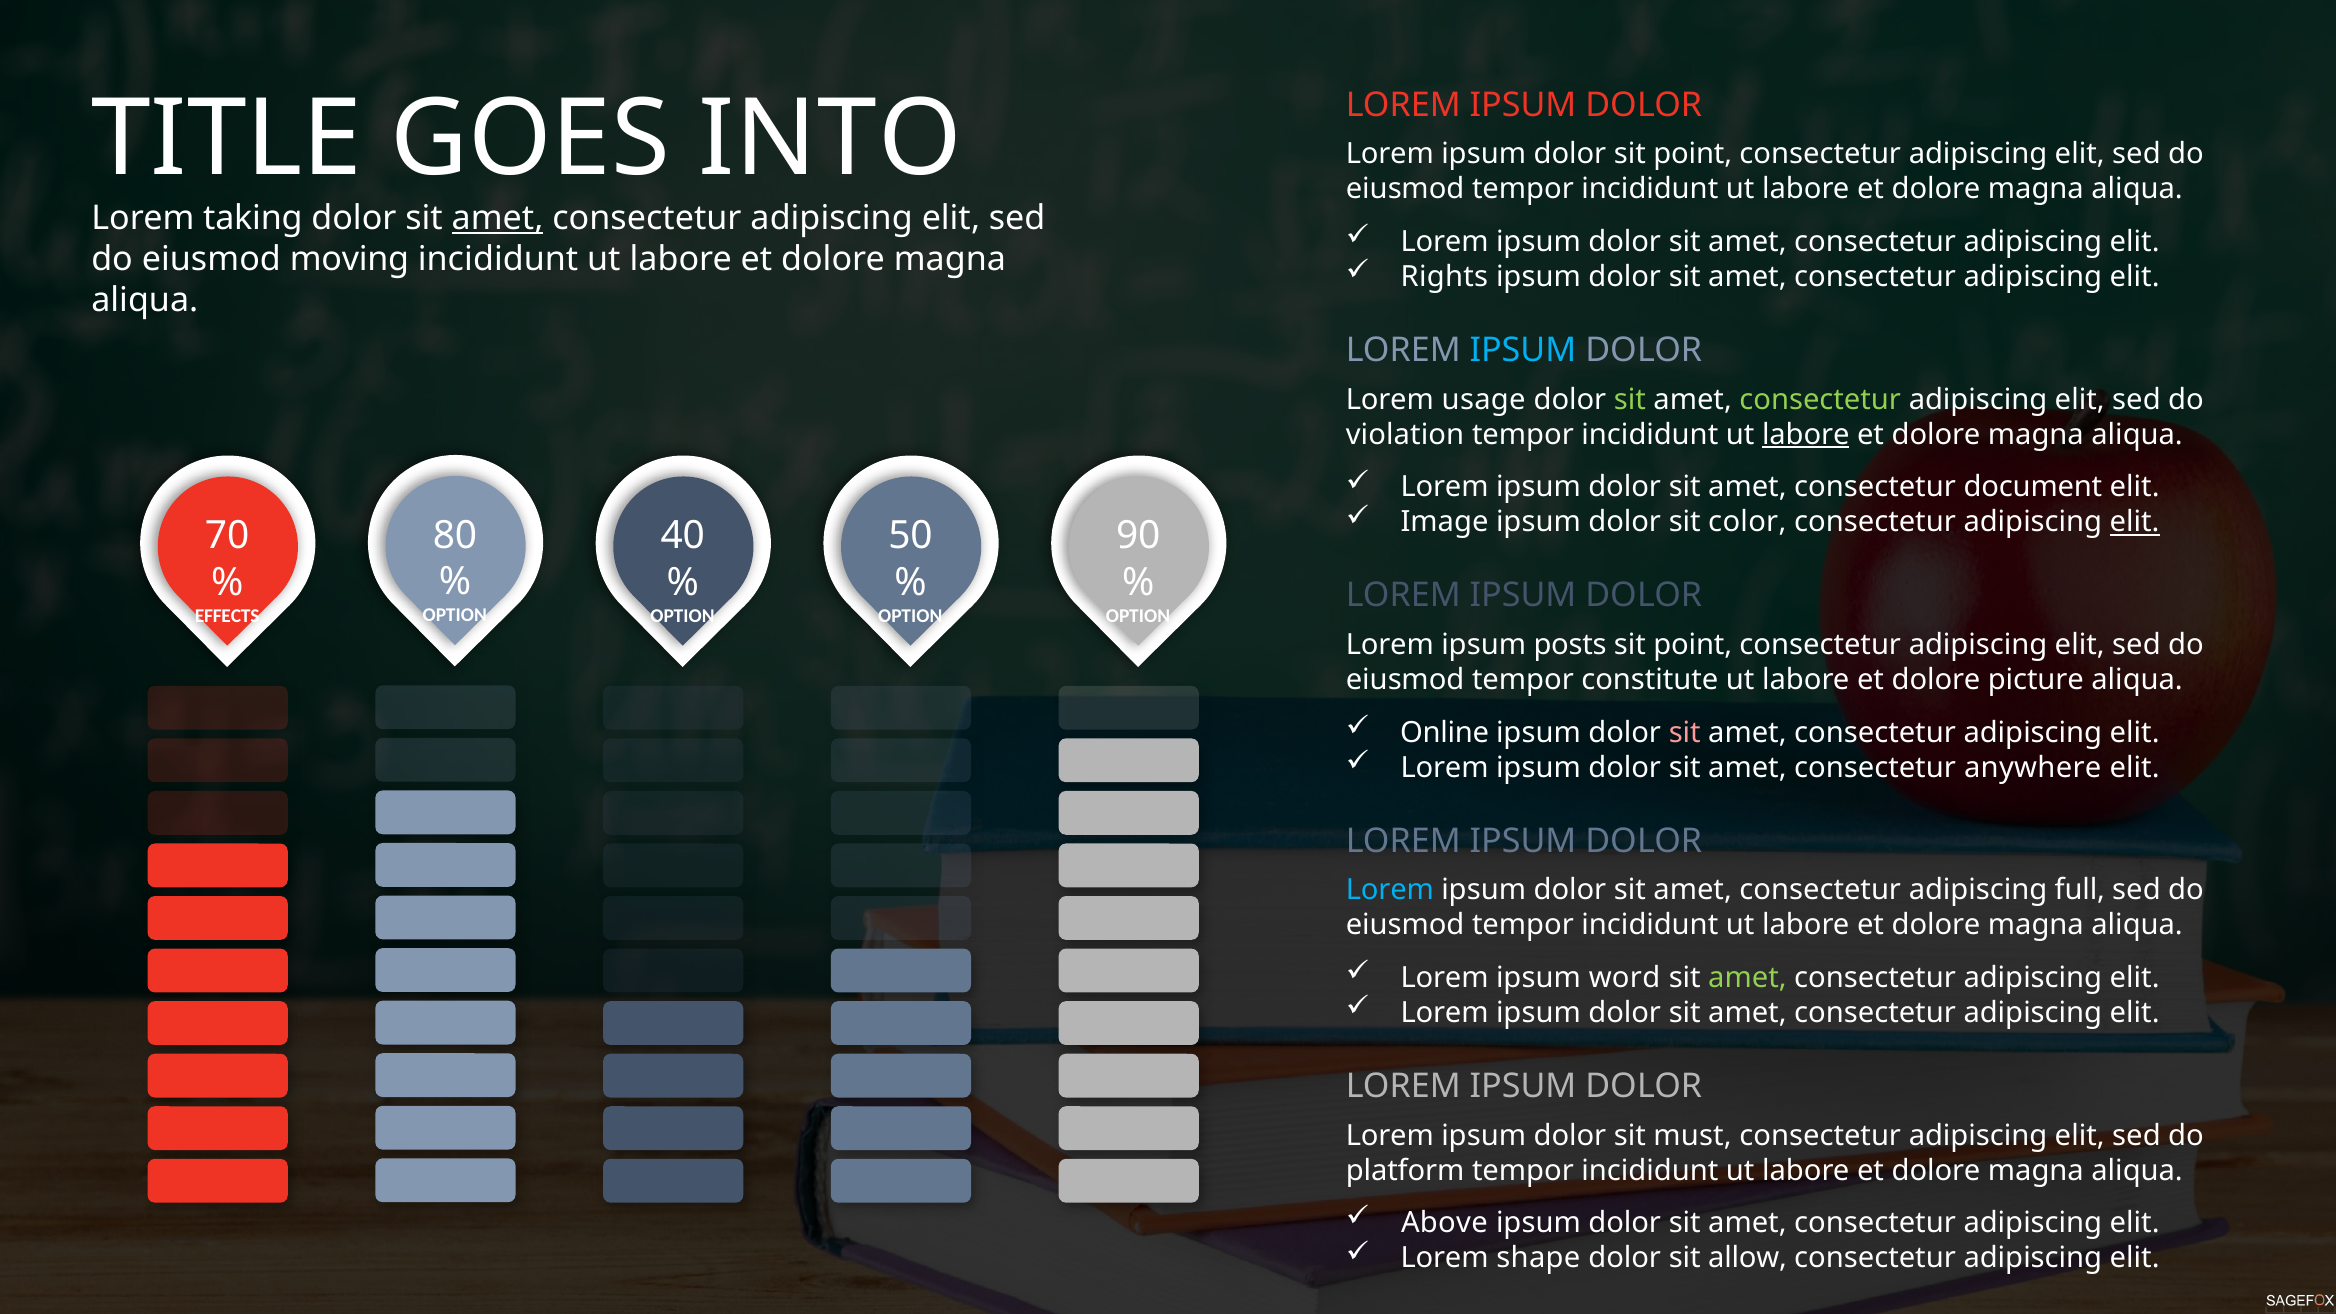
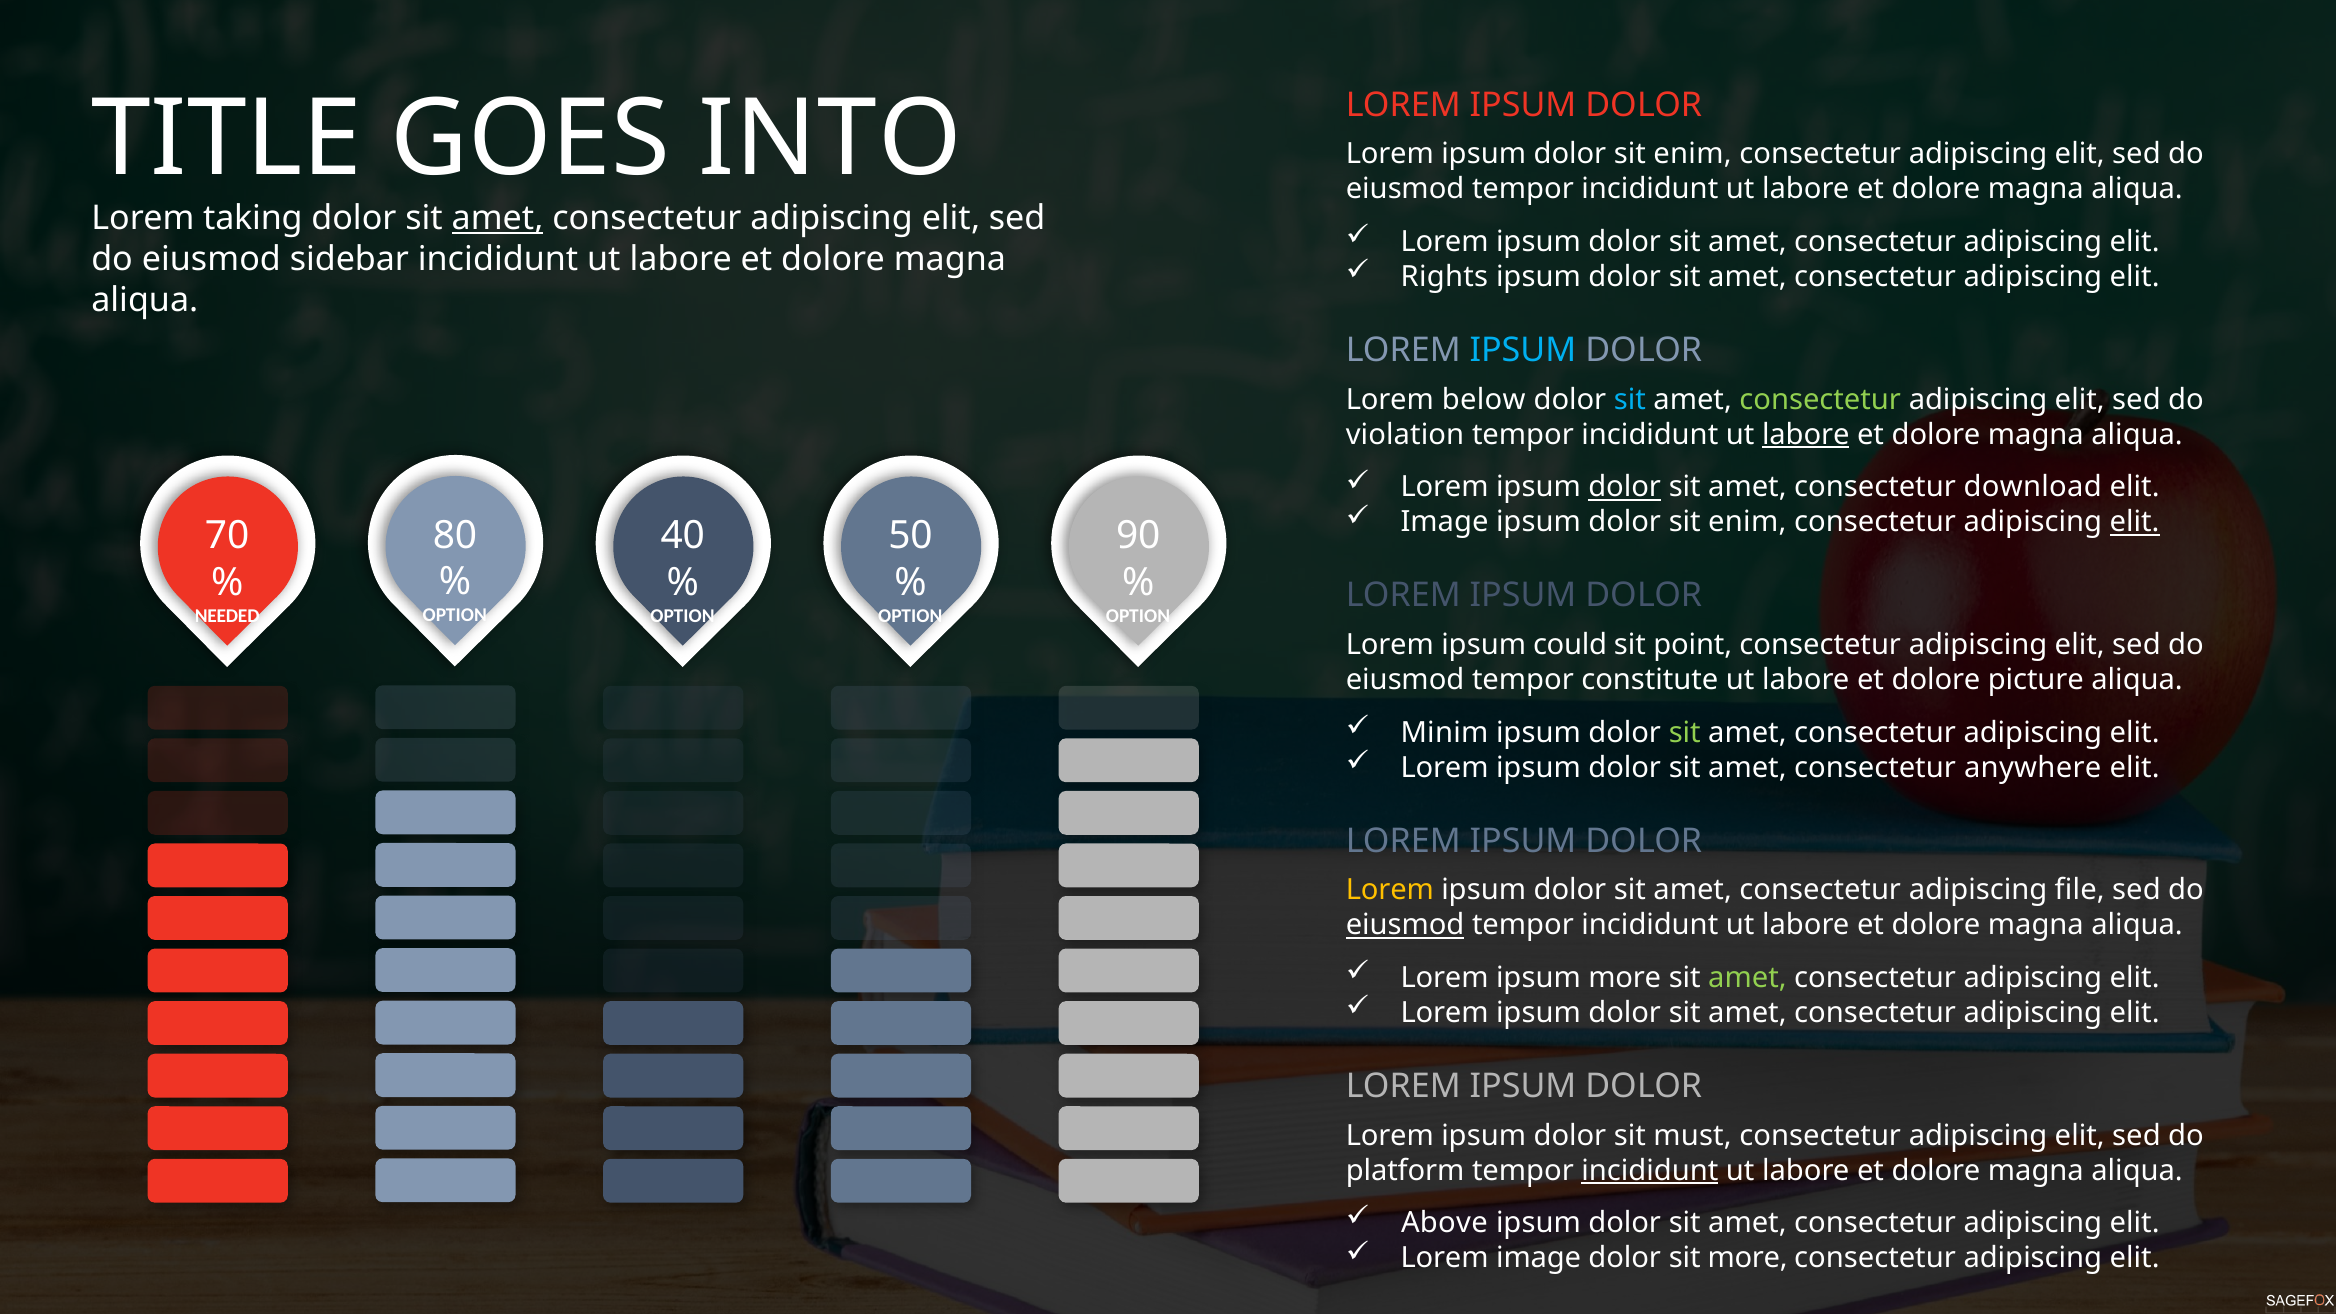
point: point -> enim (1693, 154)
moving: moving -> sidebar (349, 259)
usage: usage -> below (1484, 400)
sit colour: light green -> light blue (1630, 400)
dolor underline: none -> present (1625, 487)
document: document -> download (2033, 487)
color: color -> enim (1747, 522)
EFFECTS: EFFECTS -> NEEDED (227, 616)
posts: posts -> could (1570, 645)
Online: Online -> Minim (1444, 732)
sit colour: pink -> light green (1685, 732)
Lorem colour: light blue -> yellow (1390, 890)
full: full -> file (2080, 890)
eiusmod underline: none -> present (1405, 925)
ipsum word: word -> more (1625, 978)
incididunt underline: none -> present (1650, 1170)
Lorem shape: shape -> image (1539, 1258)
sit allow: allow -> more (1748, 1258)
